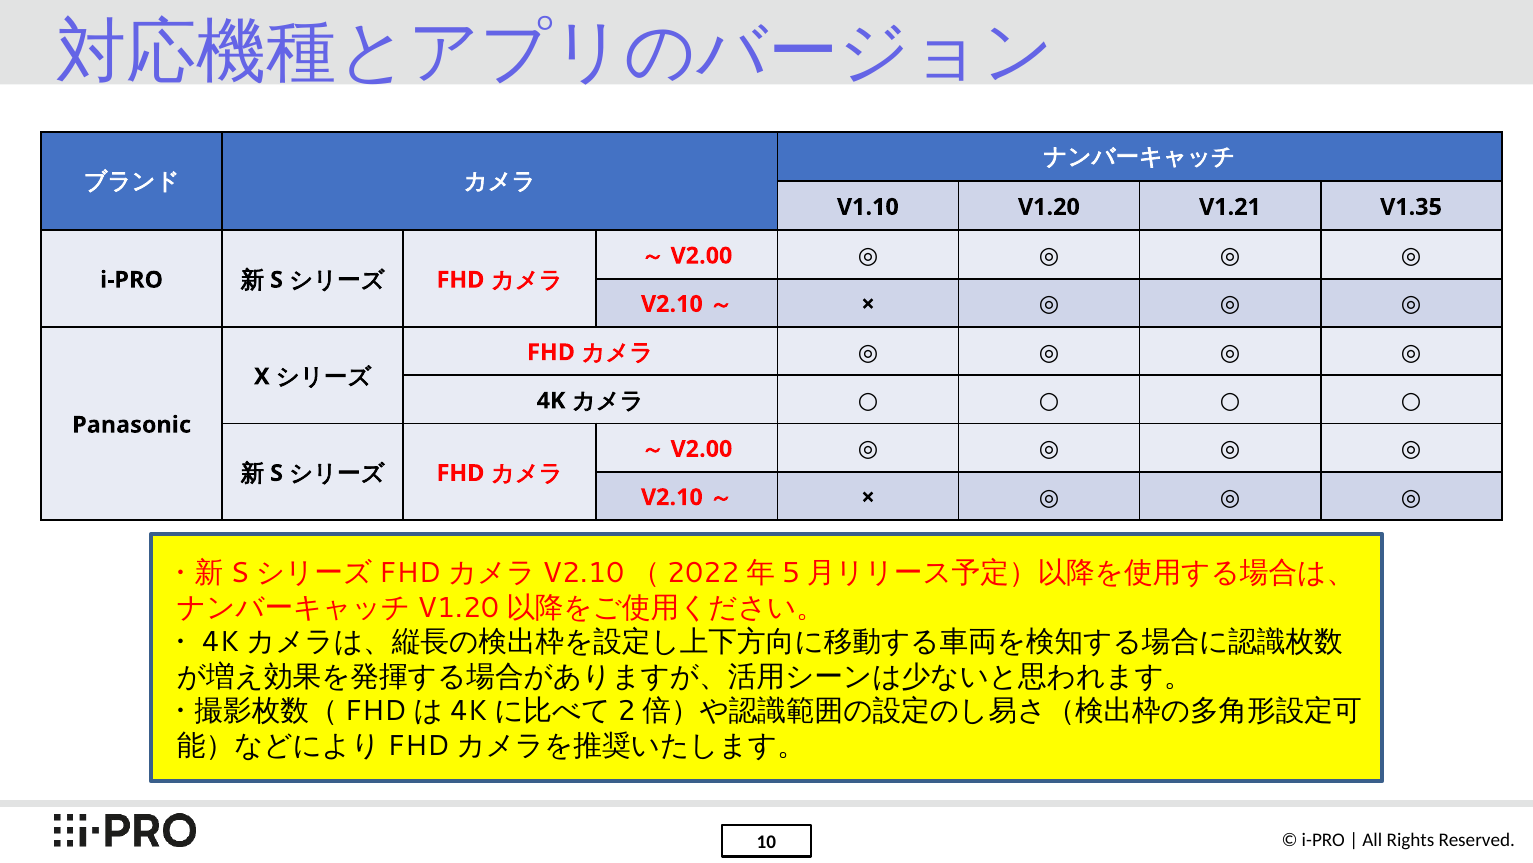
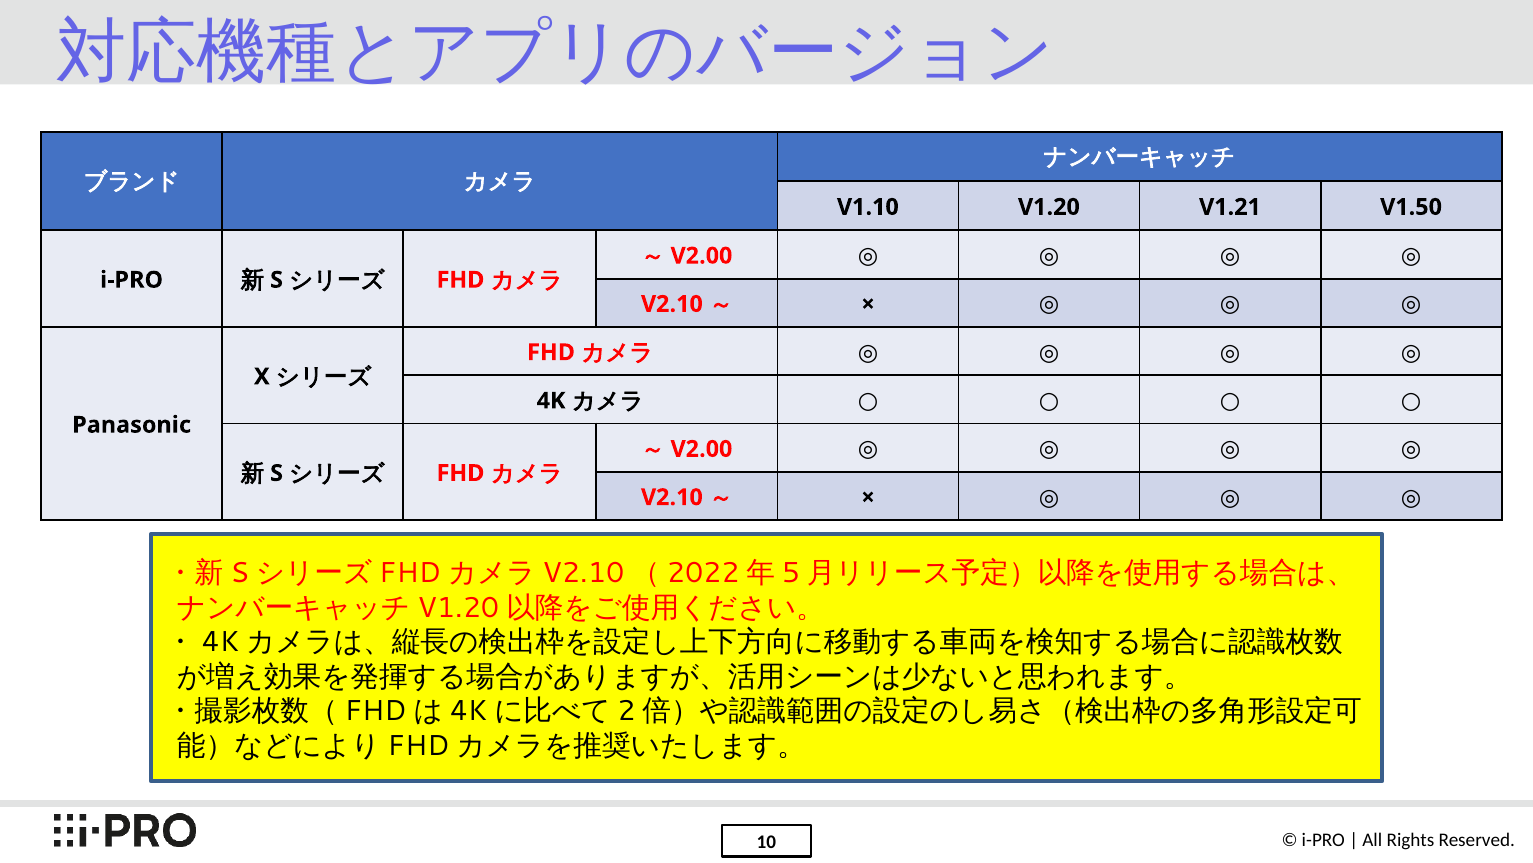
V1.35: V1.35 -> V1.50 (1411, 207)
